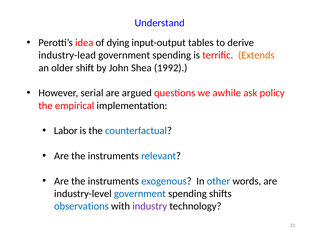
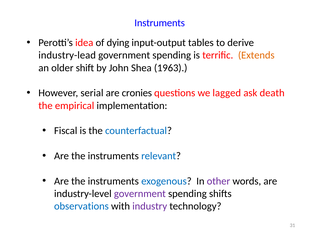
Understand: Understand -> Instruments (160, 23)
1992: 1992 -> 1963 (171, 68)
argued: argued -> cronies (137, 93)
awhile: awhile -> lagged (227, 93)
policy: policy -> death (272, 93)
Labor: Labor -> Fiscal (66, 130)
other colour: blue -> purple (218, 181)
government colour: blue -> purple (140, 193)
